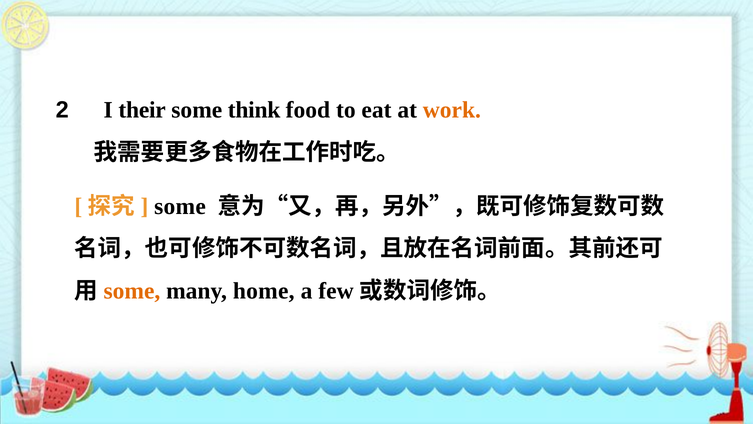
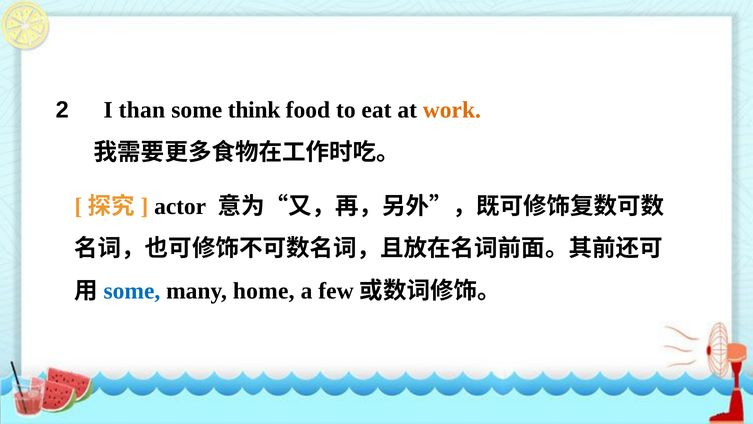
their: their -> than (142, 110)
some: some -> actor (180, 206)
some colour: orange -> blue (132, 291)
